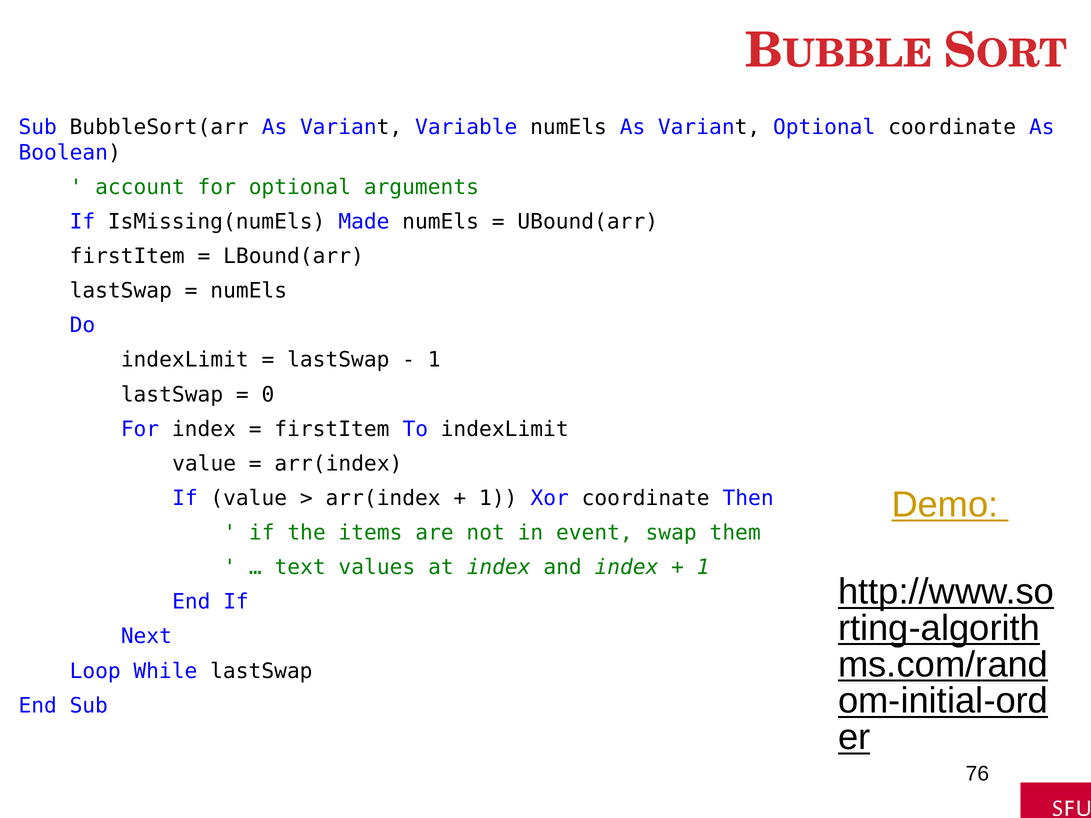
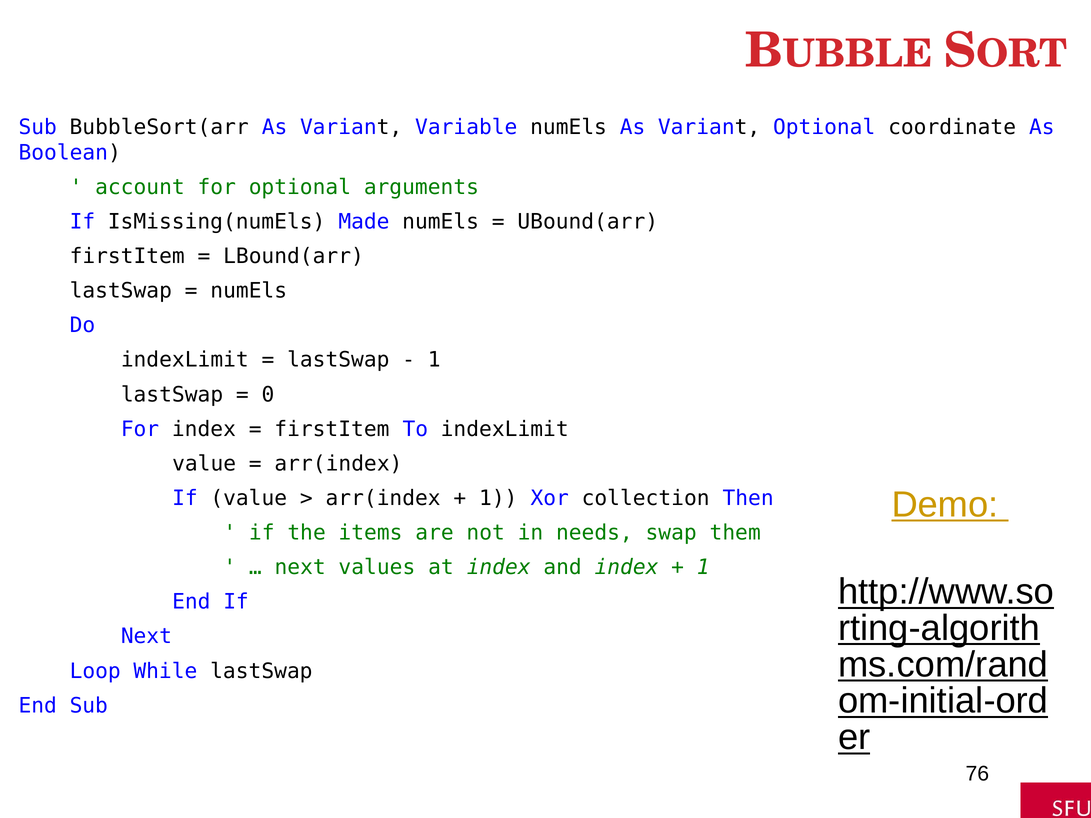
Xor coordinate: coordinate -> collection (646, 498)
event: event -> needs (594, 533)
text: text -> next (300, 568)
